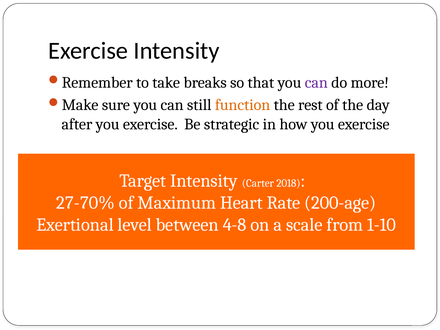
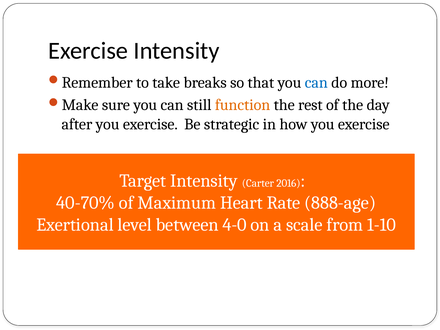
can colour: purple -> blue (316, 82)
2018: 2018 -> 2016 (288, 183)
27-70%: 27-70% -> 40-70% (86, 203)
200-age: 200-age -> 888-age (340, 203)
4-8: 4-8 -> 4-0 (235, 225)
